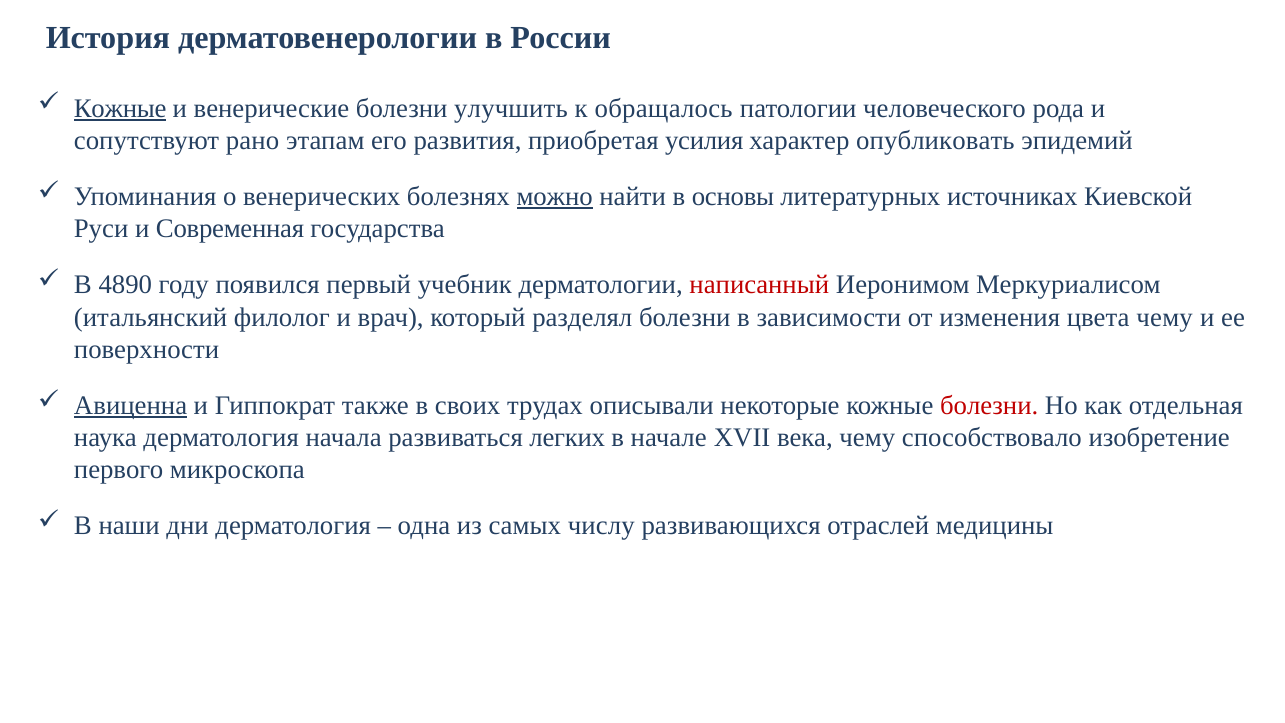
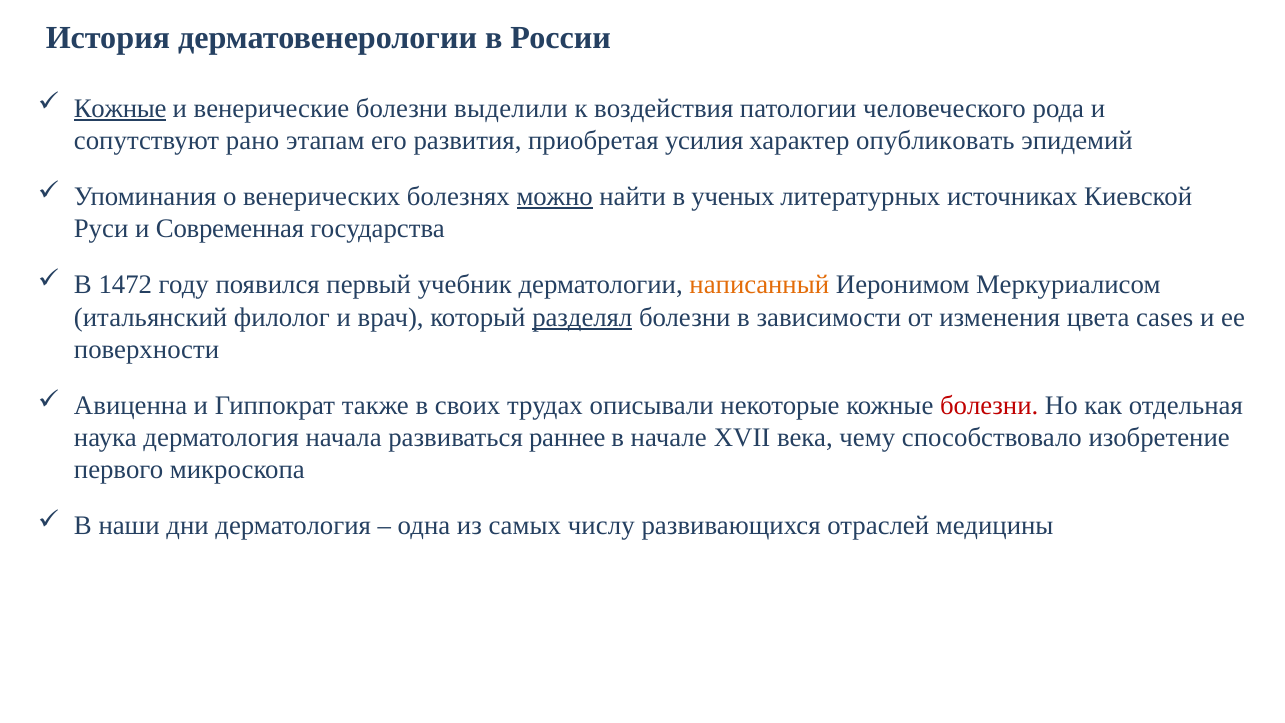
улучшить: улучшить -> выделили (511, 108)
обращалось: обращалось -> воздействия (664, 108)
основы: основы -> ученых (733, 197)
4890: 4890 -> 1472 (125, 285)
написанный colour: red -> orange (759, 285)
разделял underline: none -> present (582, 317)
цвета чему: чему -> cases (1165, 317)
Авиценна underline: present -> none (131, 405)
легких: легких -> раннее (567, 438)
